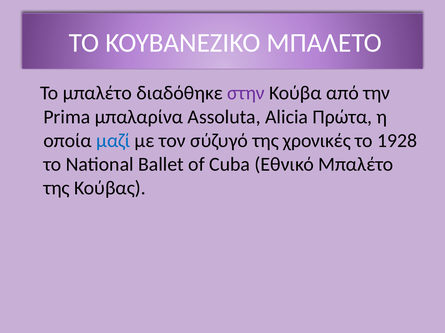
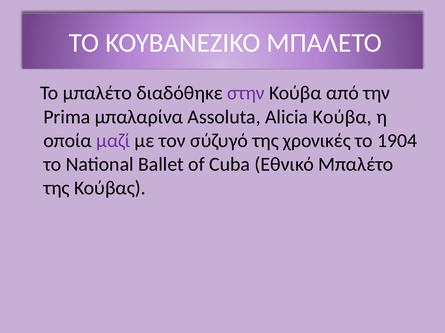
Alicia Πρώτα: Πρώτα -> Κούβα (342, 117)
μαζί colour: blue -> purple (113, 141)
1928: 1928 -> 1904 (397, 141)
